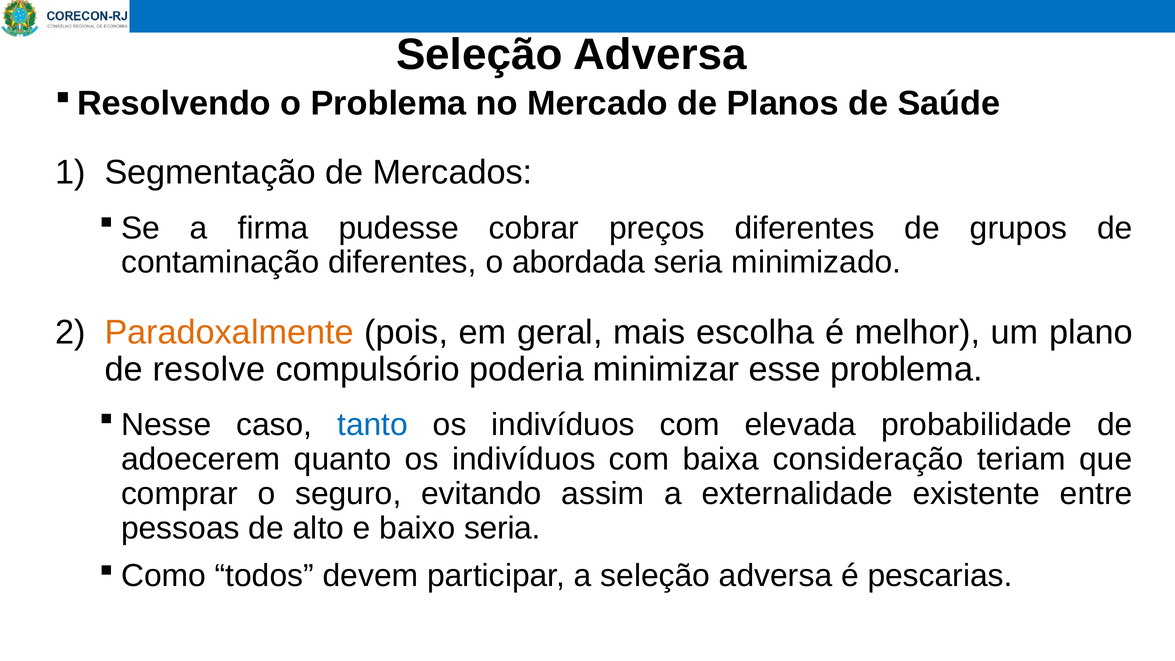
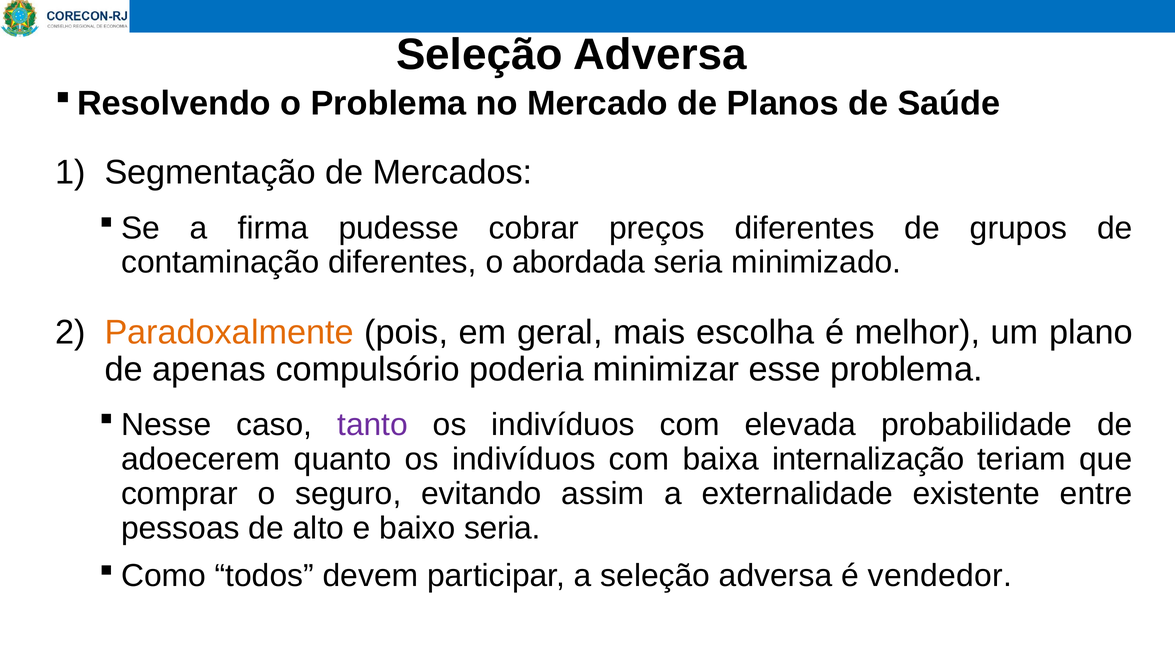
resolve: resolve -> apenas (209, 369)
tanto colour: blue -> purple (373, 425)
consideração: consideração -> internalização (868, 459)
pescarias: pescarias -> vendedor (940, 576)
